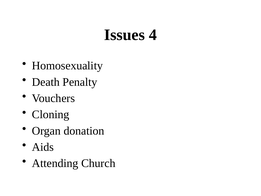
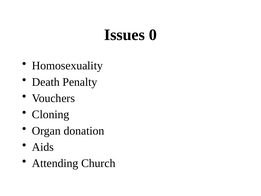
4: 4 -> 0 (153, 35)
